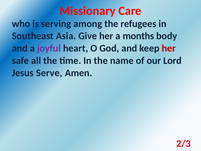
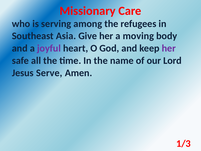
months: months -> moving (138, 36)
her colour: red -> purple (169, 48)
2/3: 2/3 -> 1/3 (183, 143)
